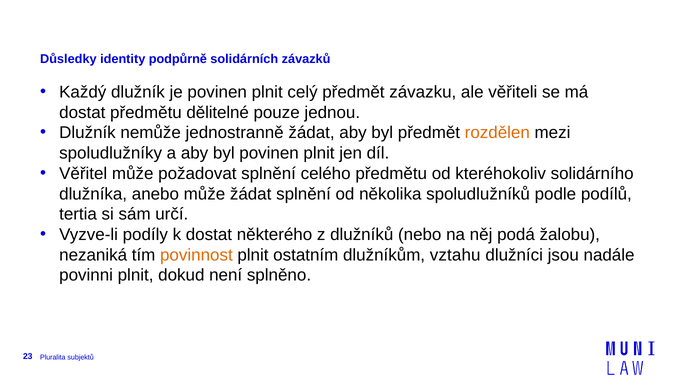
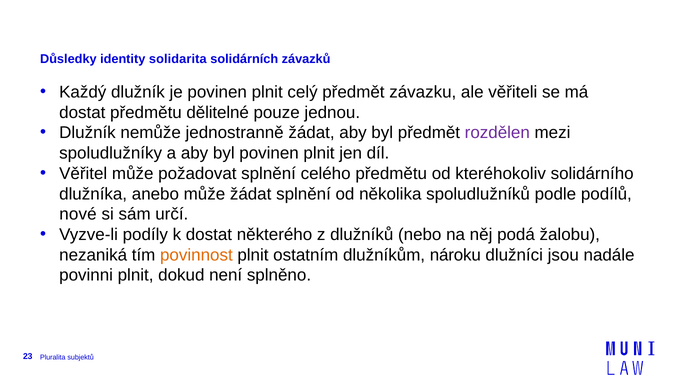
podpůrně: podpůrně -> solidarita (178, 59)
rozdělen colour: orange -> purple (497, 133)
tertia: tertia -> nové (78, 214)
vztahu: vztahu -> nároku (455, 255)
